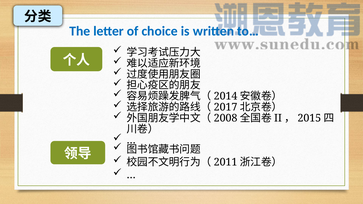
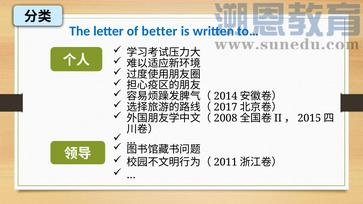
choice: choice -> better (160, 31)
